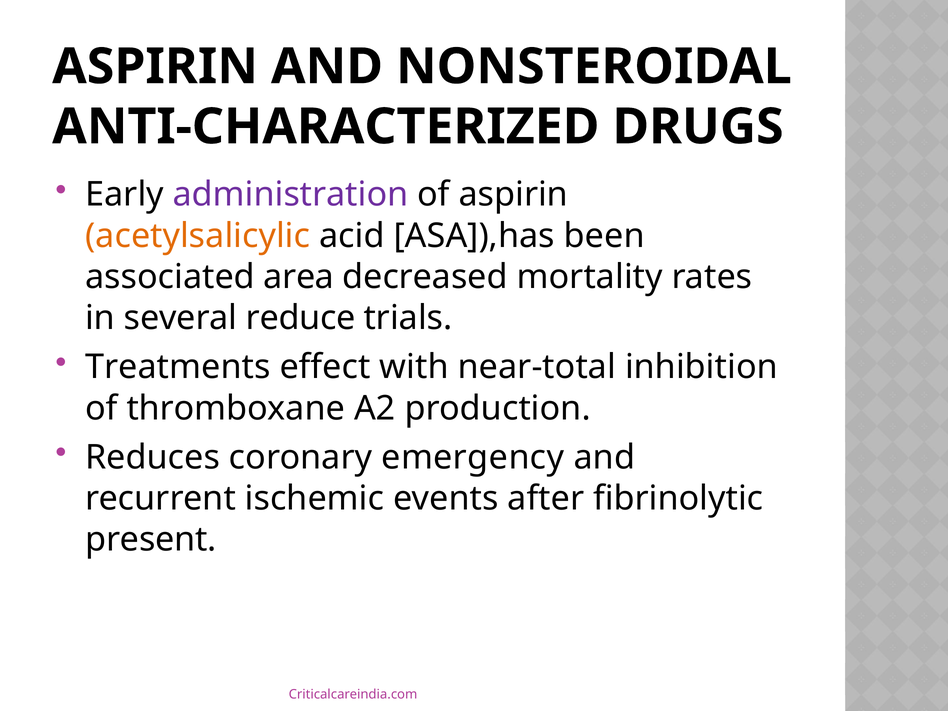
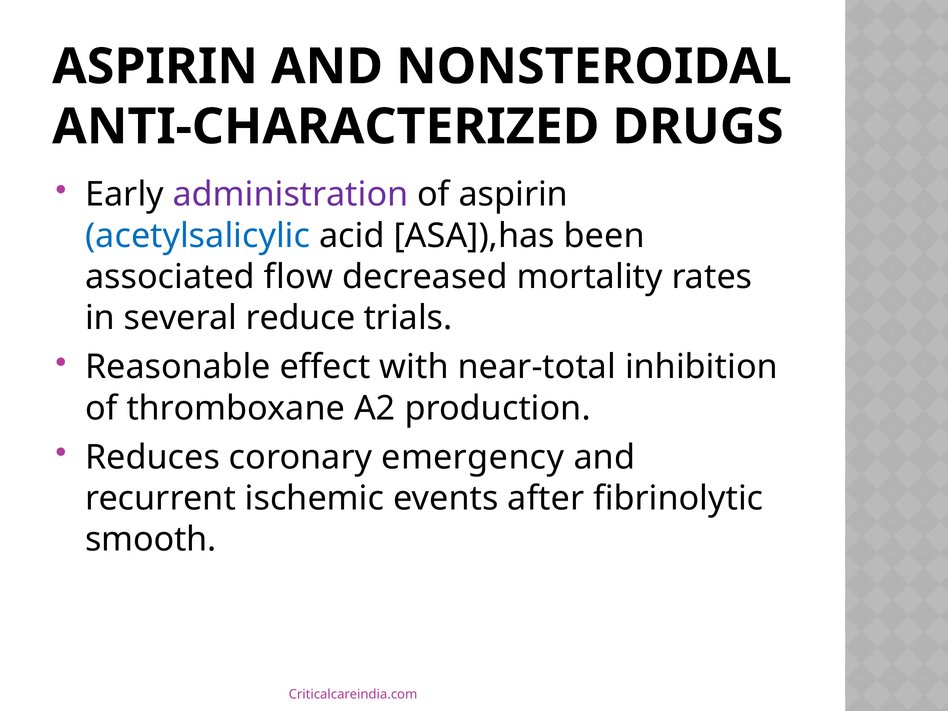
acetylsalicylic colour: orange -> blue (198, 236)
area: area -> flow (298, 277)
Treatments: Treatments -> Reasonable (178, 367)
present: present -> smooth (151, 540)
